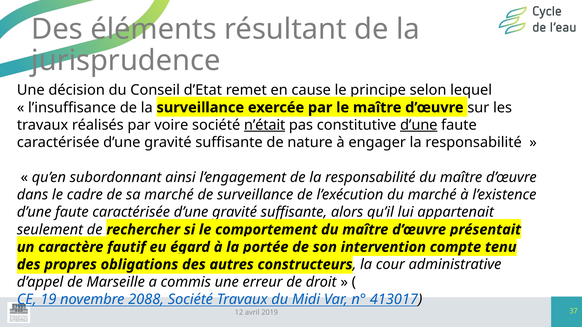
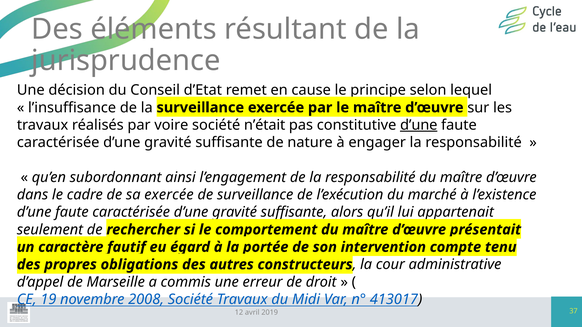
n’était underline: present -> none (265, 125)
sa marché: marché -> exercée (169, 195)
2088: 2088 -> 2008 (146, 300)
